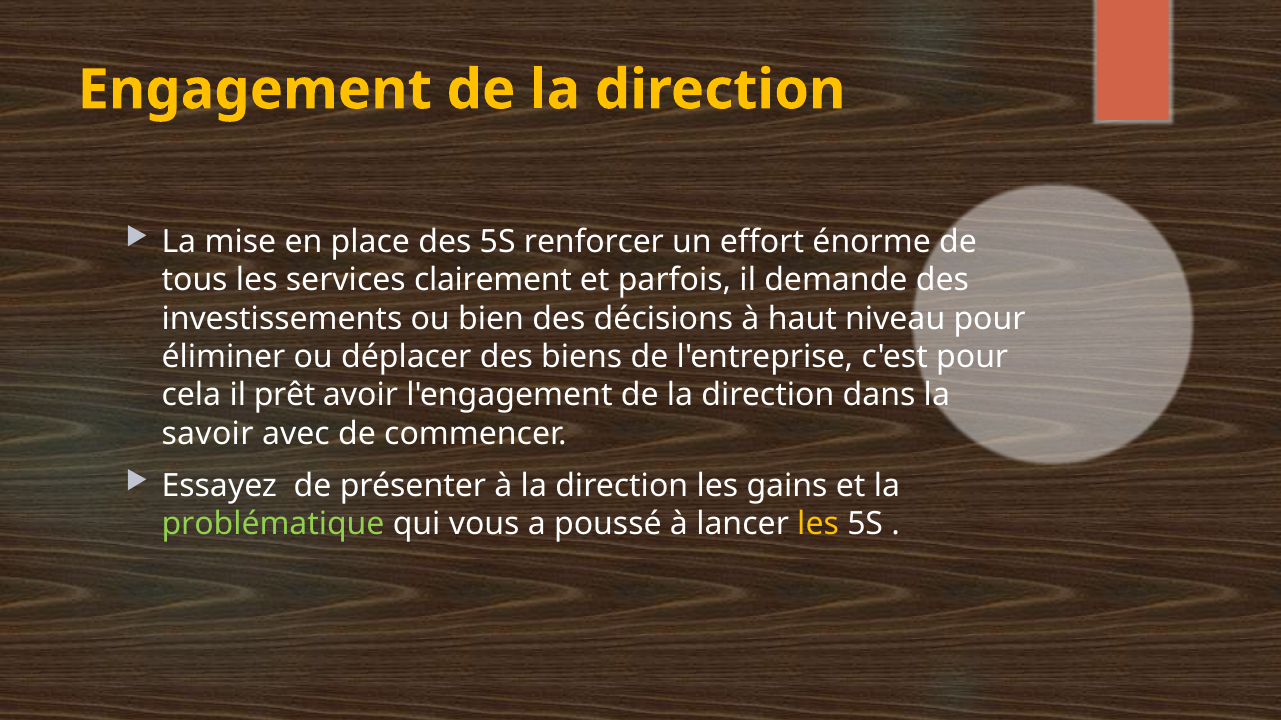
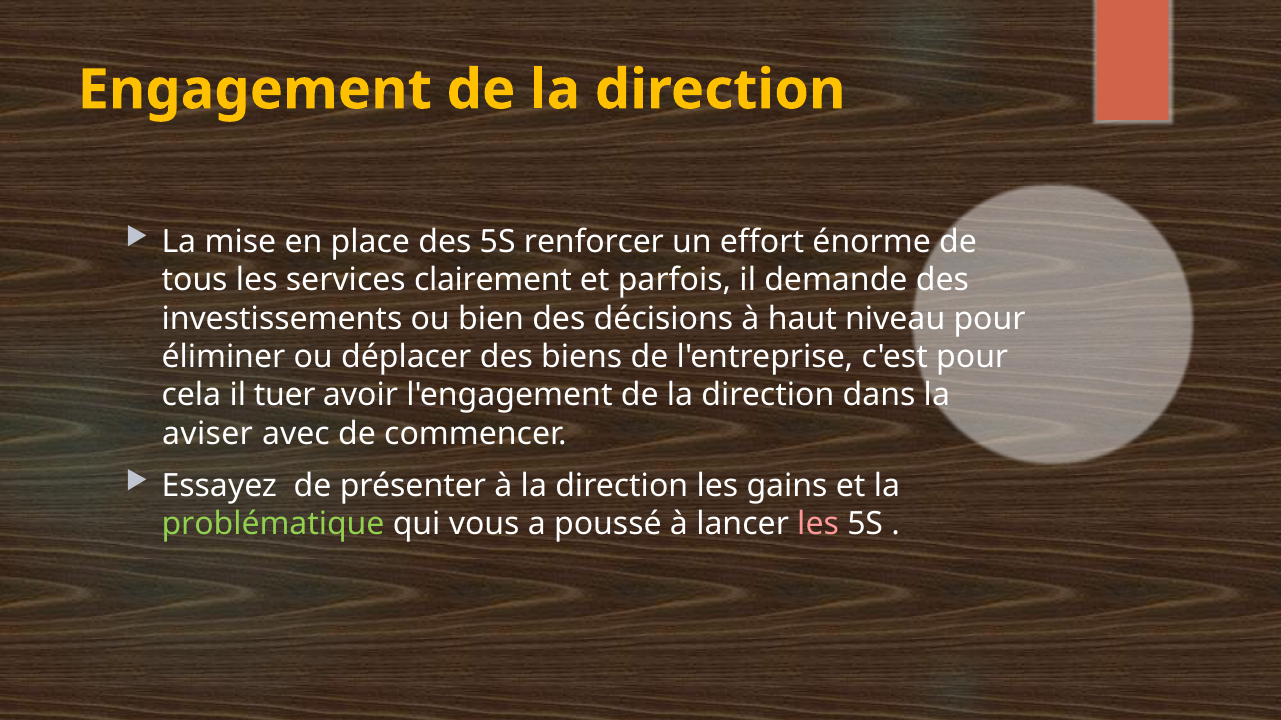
prêt: prêt -> tuer (285, 396)
savoir: savoir -> aviser (208, 434)
les colour: yellow -> pink (818, 524)
